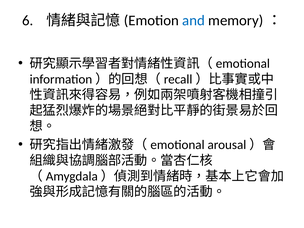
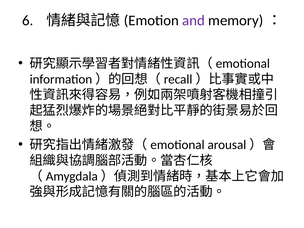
and colour: blue -> purple (194, 21)
